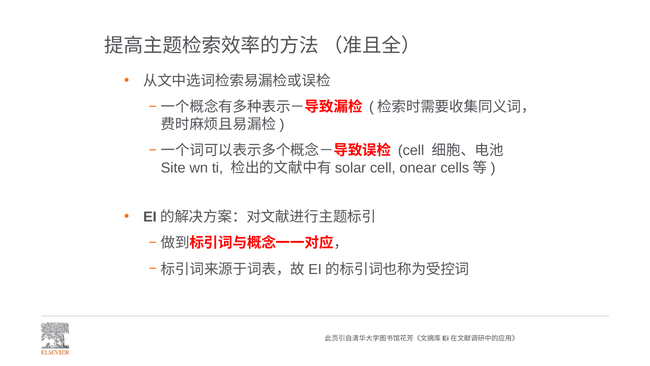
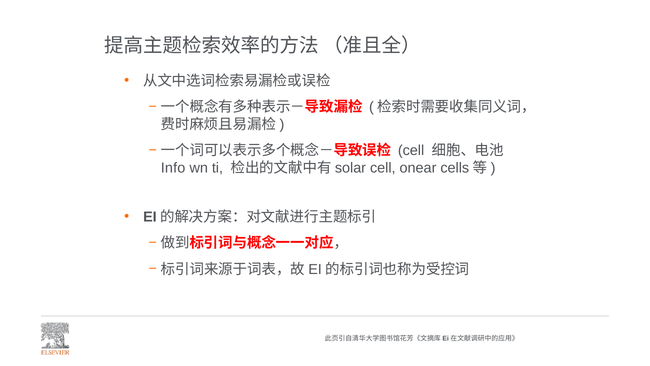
Site: Site -> Info (173, 168)
